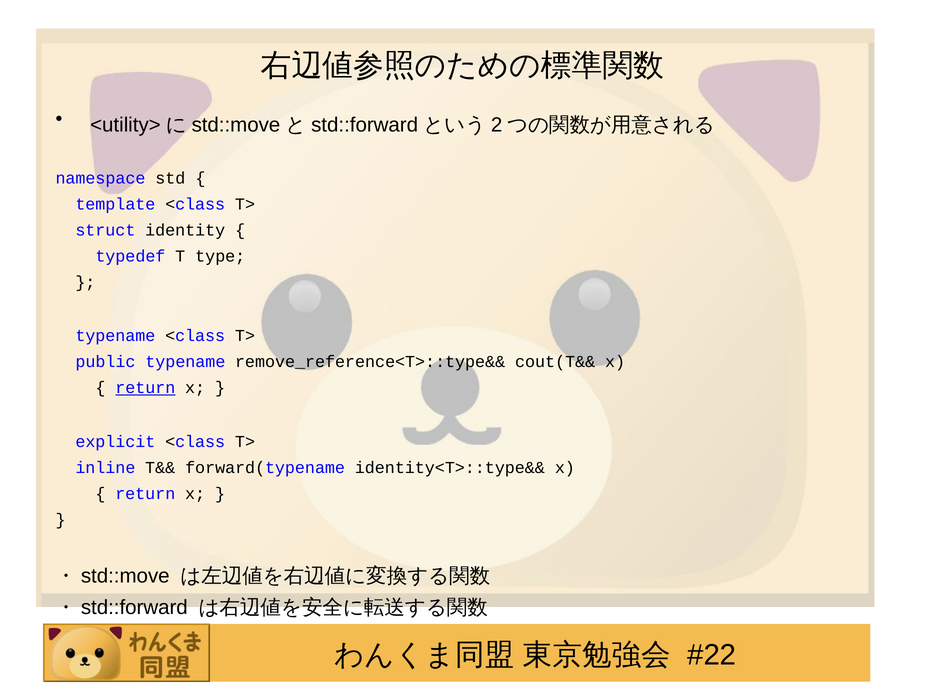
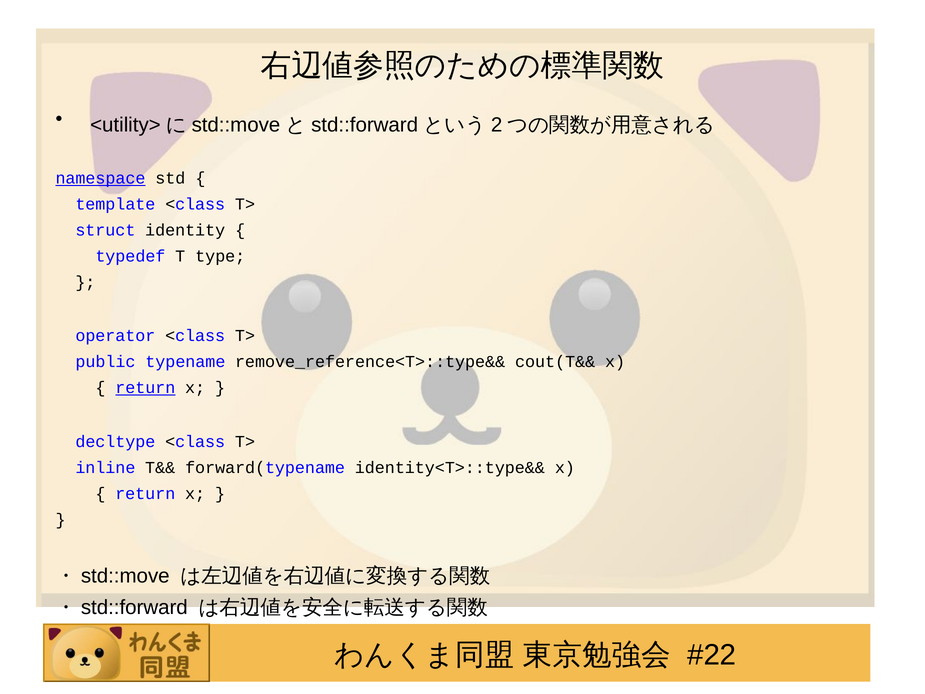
namespace underline: none -> present (101, 178)
typename: typename -> operator (115, 336)
explicit: explicit -> decltype (115, 442)
